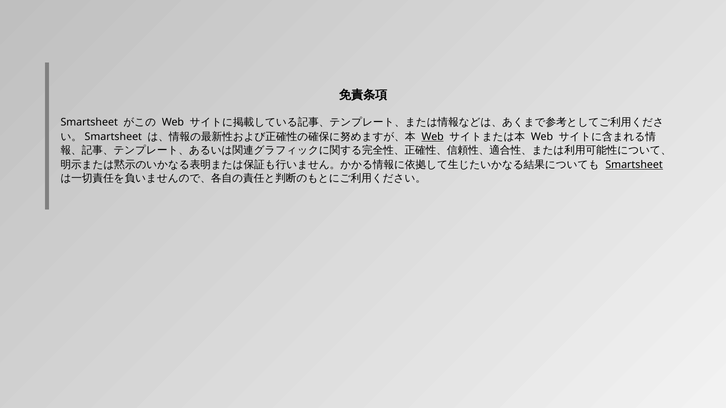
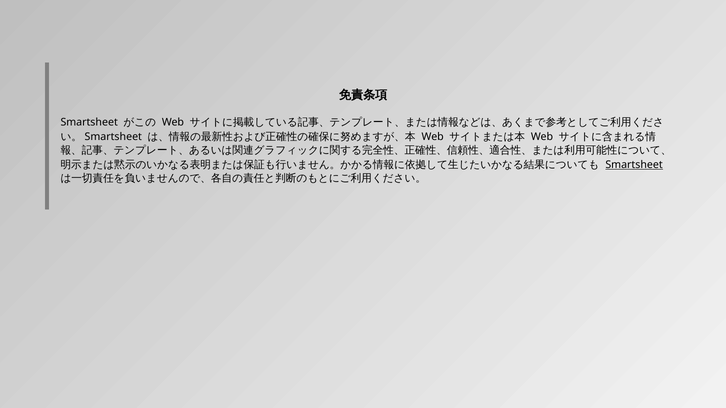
Web underline: present -> none (433, 137)
